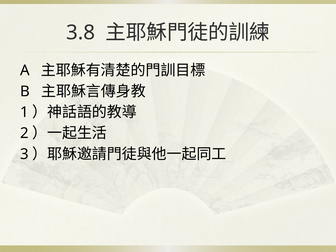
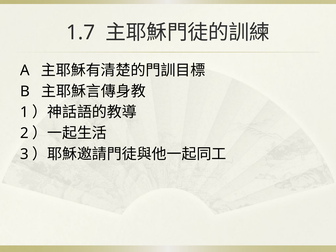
3.8: 3.8 -> 1.7 (81, 33)
